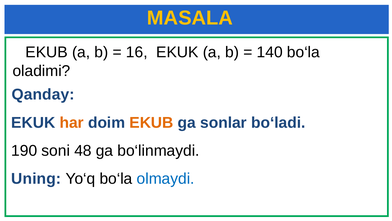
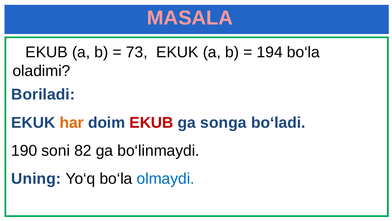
MASALA colour: yellow -> pink (190, 18)
16: 16 -> 73 (137, 52)
140: 140 -> 194 (270, 52)
Qanday: Qanday -> Boriladi (43, 94)
EKUB colour: orange -> red (151, 122)
sonlar: sonlar -> songa (223, 122)
48: 48 -> 82 (83, 150)
